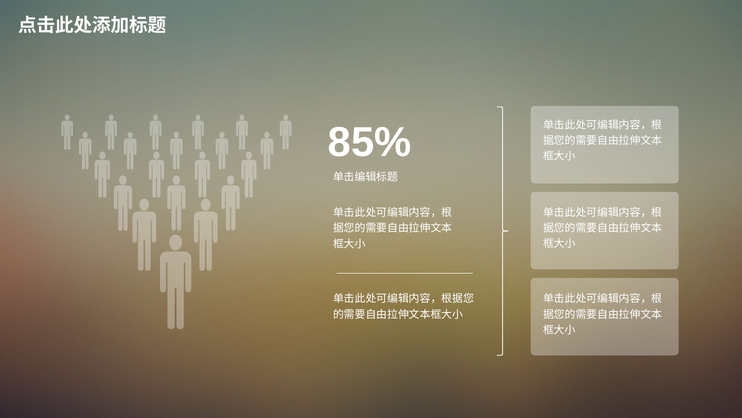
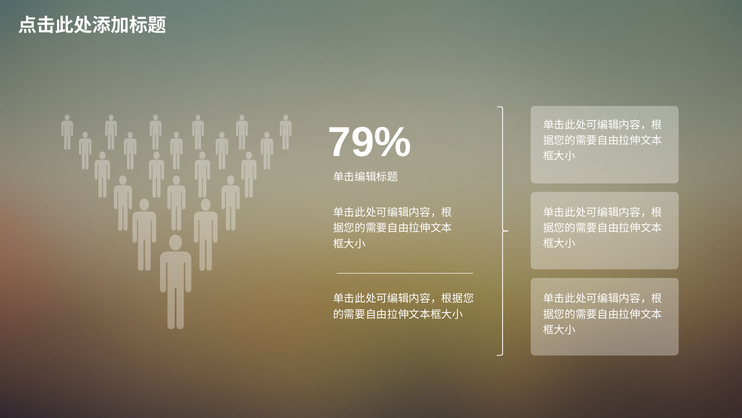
85%: 85% -> 79% (370, 142)
